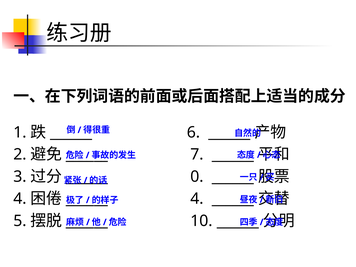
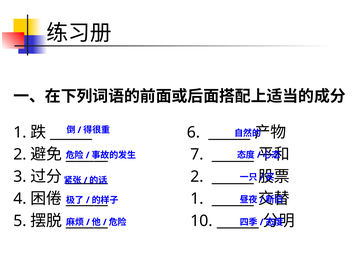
0: 0 -> 2 (197, 177)
4: 4 -> 1 (197, 199)
